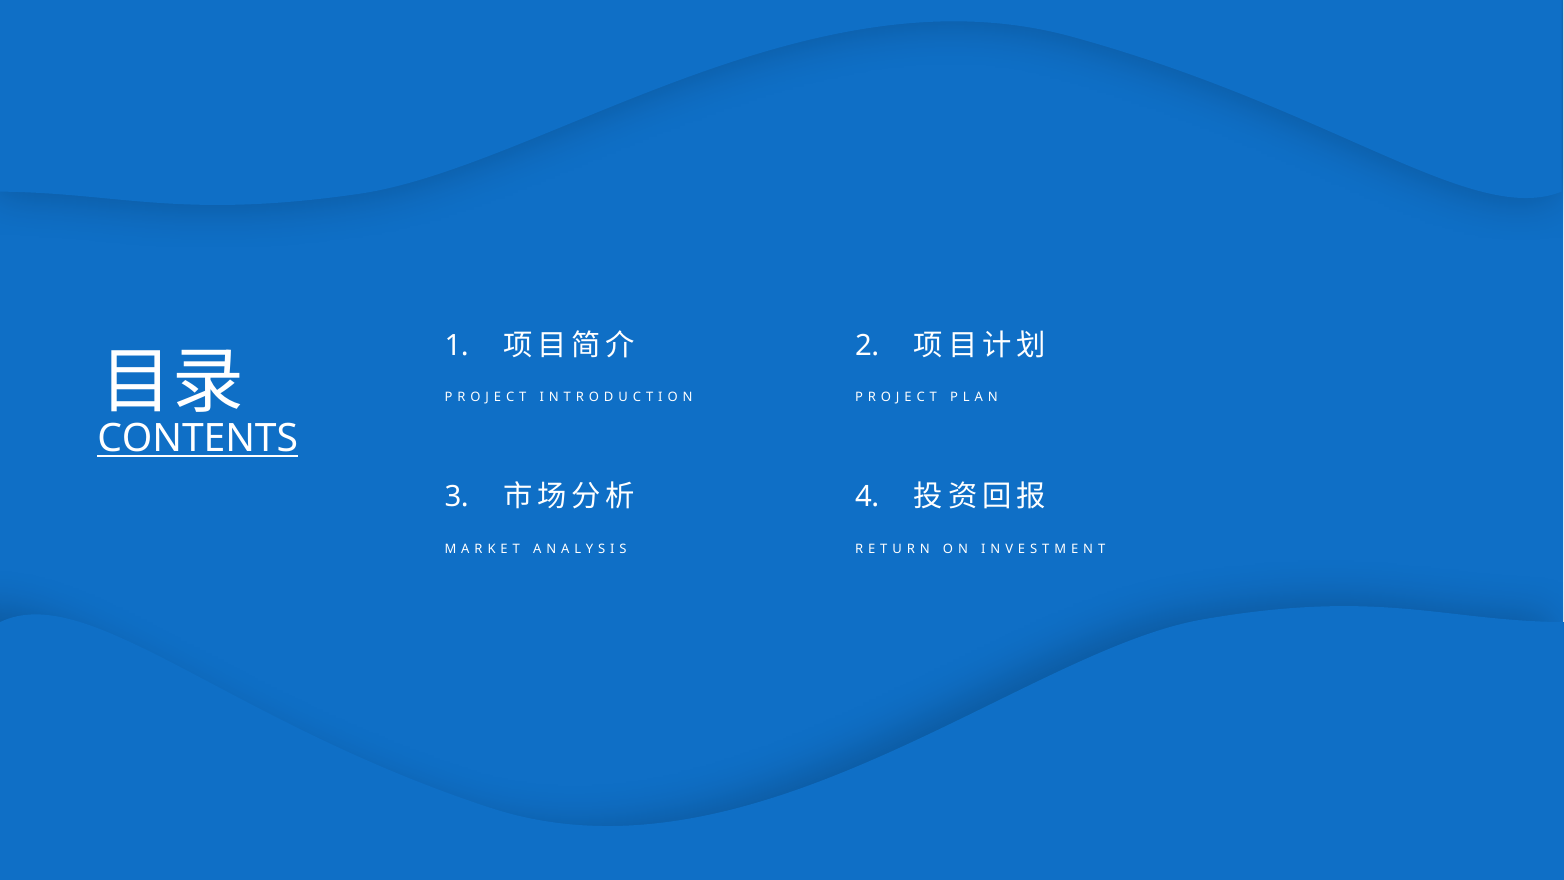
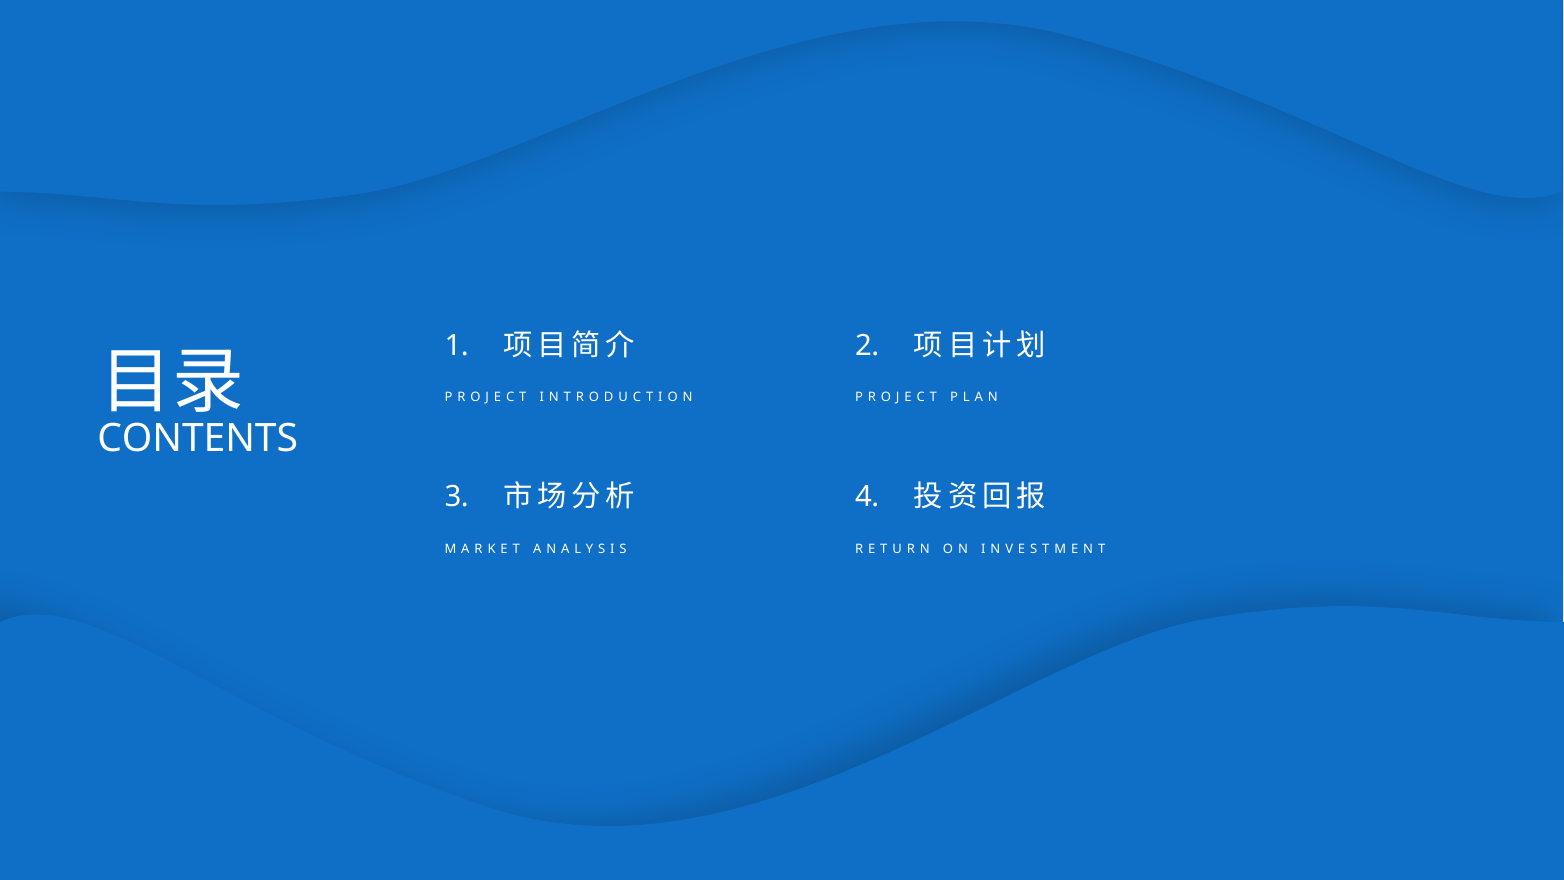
CONTENTS underline: present -> none (198, 439)
